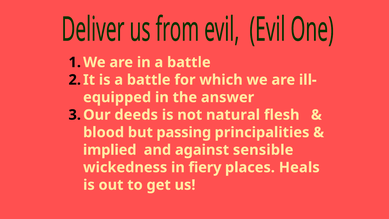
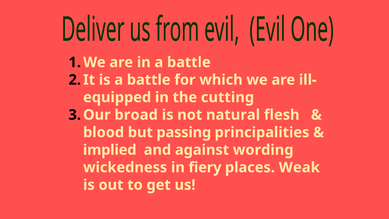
answer: answer -> cutting (228, 97)
deeds: deeds -> broad (136, 115)
sensible: sensible -> wording (263, 150)
Heals: Heals -> Weak (299, 167)
